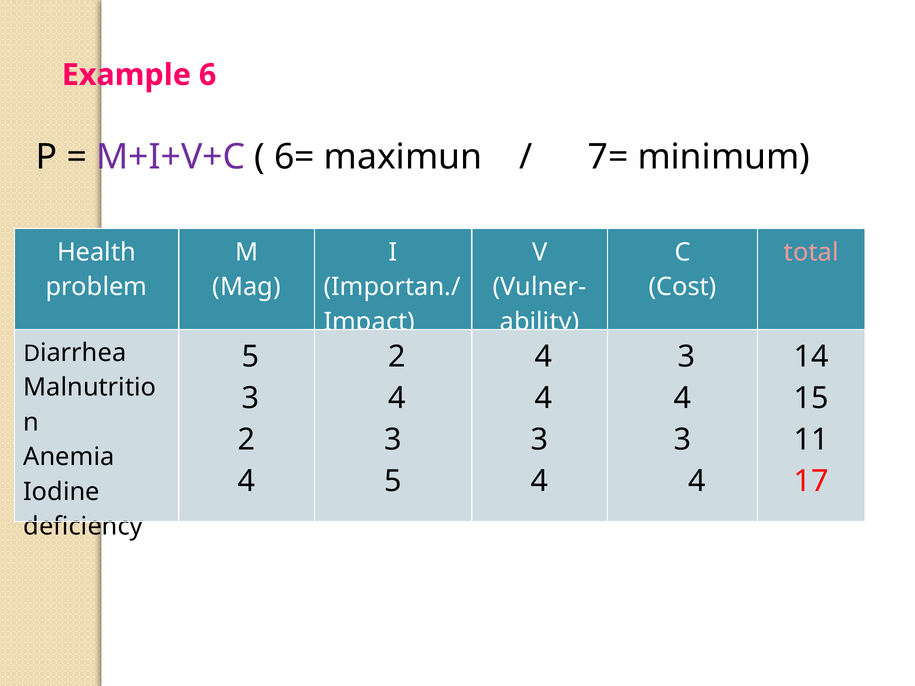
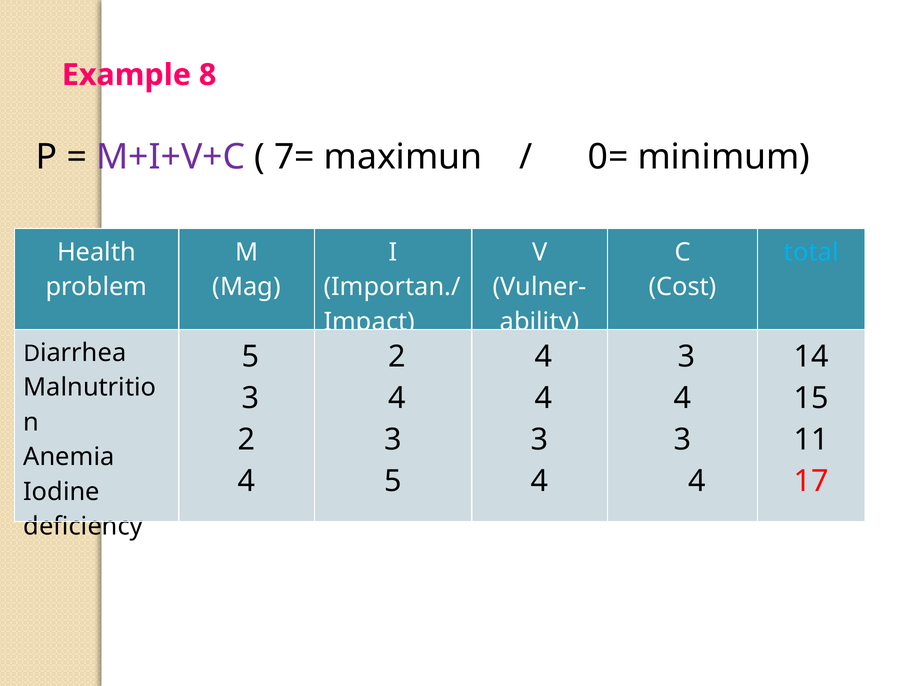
6: 6 -> 8 (208, 75)
6=: 6= -> 7= (295, 157)
7=: 7= -> 0= (608, 157)
total colour: pink -> light blue (811, 252)
